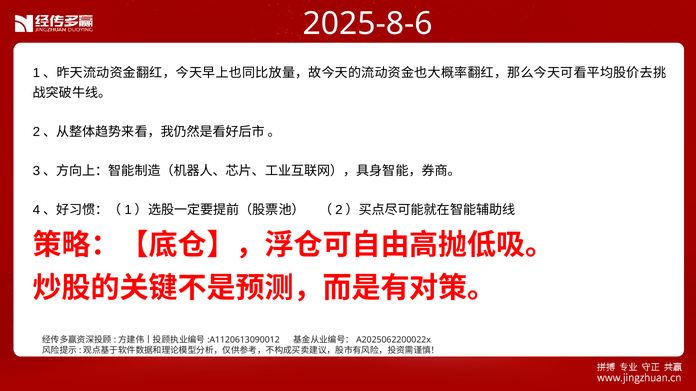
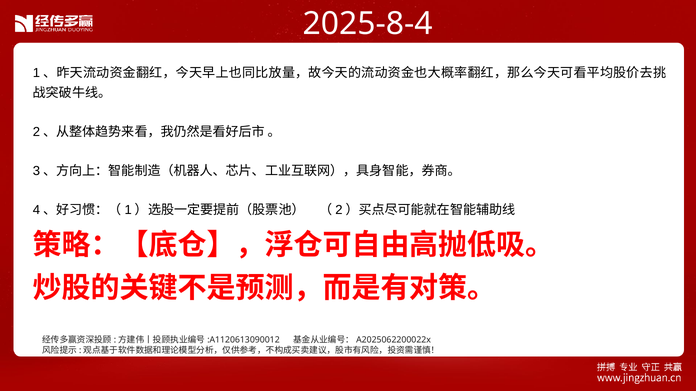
2025-8-6: 2025-8-6 -> 2025-8-4 (368, 24)
